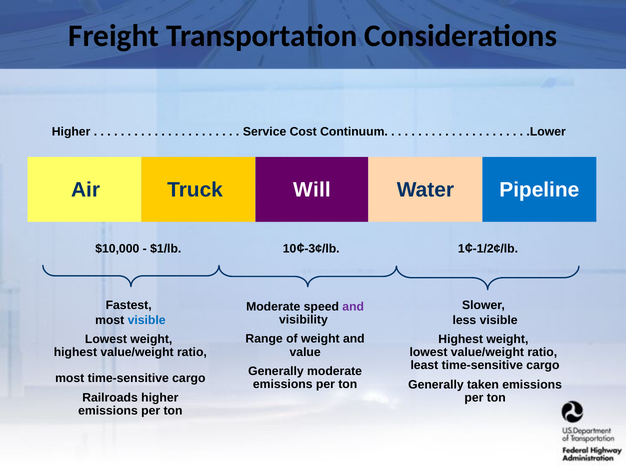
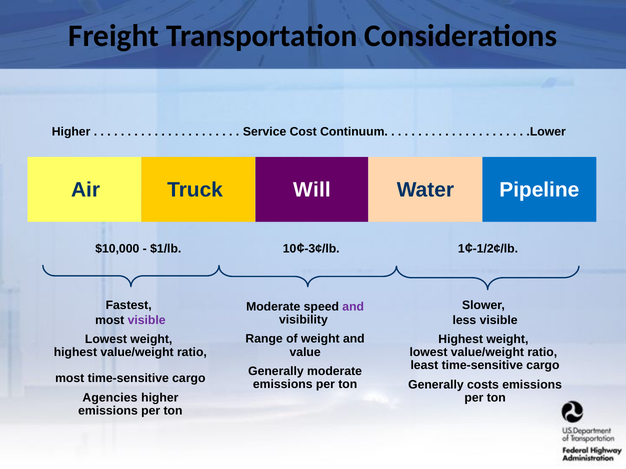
visible colour: blue -> purple (147, 320)
taken: taken -> costs (483, 385)
Railroads: Railroads -> Agencies (110, 398)
